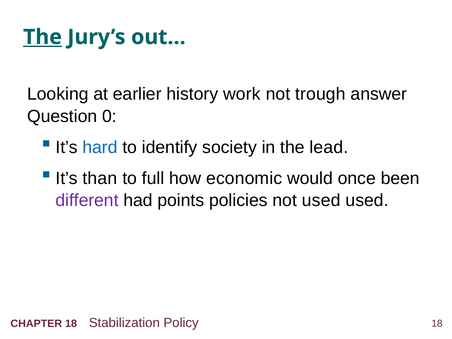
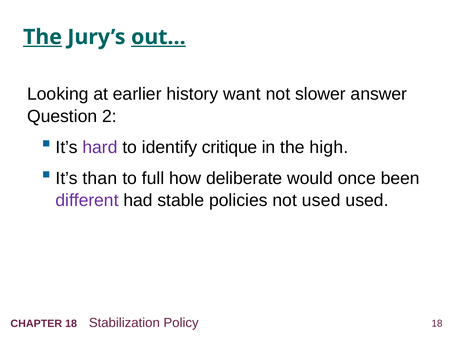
out… underline: none -> present (158, 37)
work: work -> want (242, 94)
trough: trough -> slower (320, 94)
0: 0 -> 2 (109, 116)
hard colour: blue -> purple (100, 147)
society: society -> critique (230, 147)
lead: lead -> high (329, 147)
economic: economic -> deliberate (244, 178)
points: points -> stable (181, 200)
